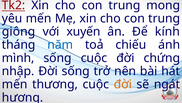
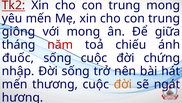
với xuyến: xuyến -> mong (83, 31)
kính: kính -> giữa (168, 31)
năm colour: blue -> red (60, 45)
mình: mình -> đuốc (18, 58)
